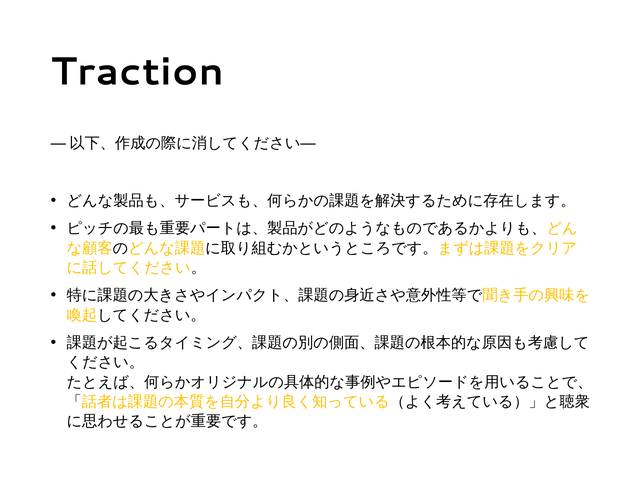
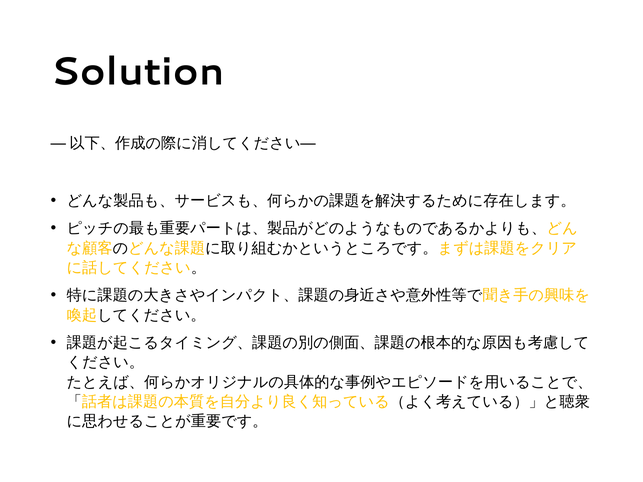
Traction: Traction -> Solution (138, 72)
